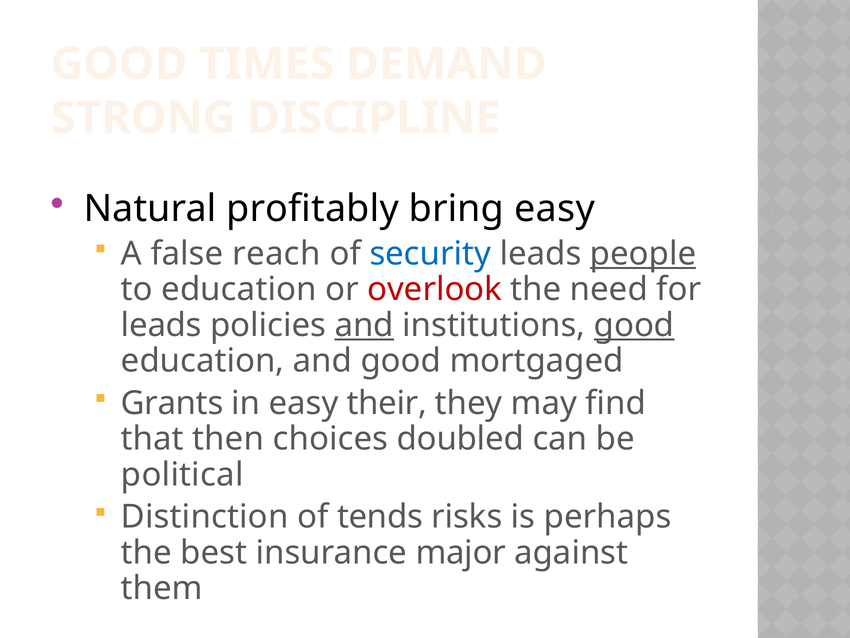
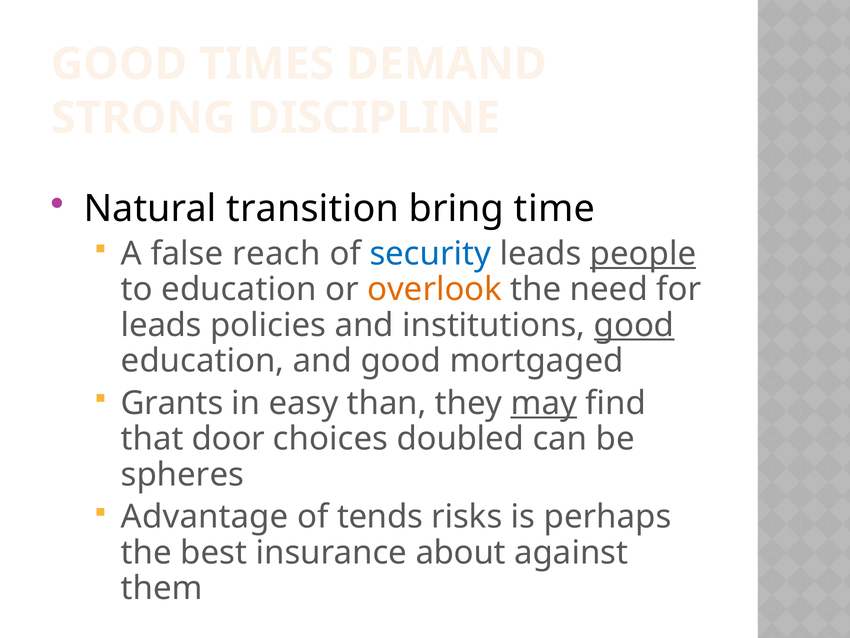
profitably: profitably -> transition (313, 208)
bring easy: easy -> time (555, 208)
overlook colour: red -> orange (435, 289)
and underline: present -> none (364, 325)
their: their -> than (387, 403)
may underline: none -> present (544, 403)
then: then -> door (228, 439)
political: political -> spheres (182, 474)
Distinction: Distinction -> Advantage (205, 517)
major: major -> about (461, 552)
